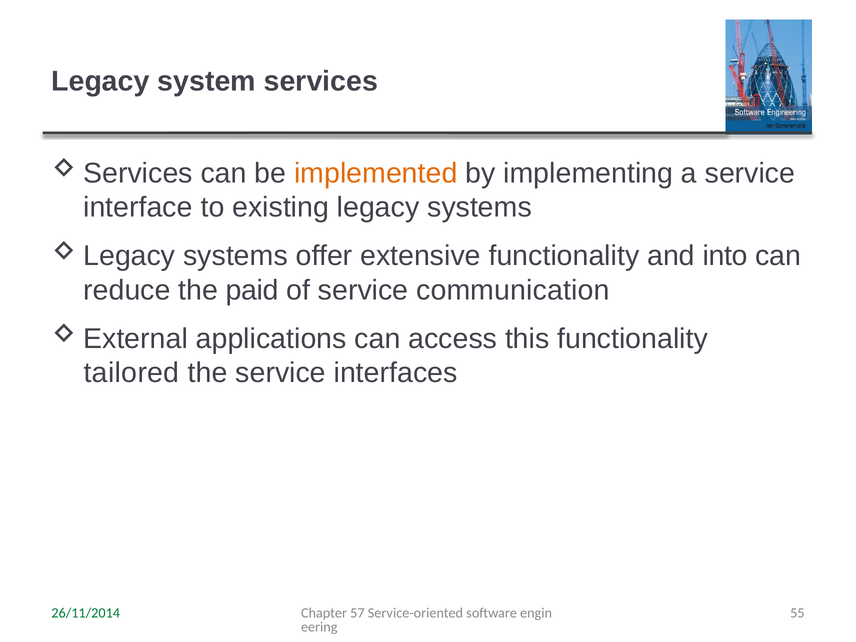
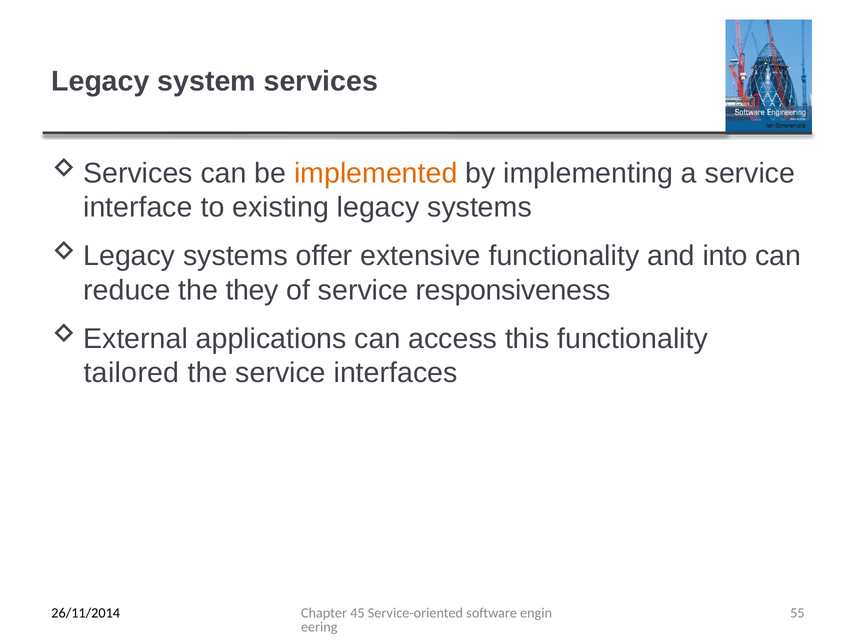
paid: paid -> they (252, 290)
communication: communication -> responsiveness (513, 290)
57: 57 -> 45 (357, 613)
26/11/2014 colour: green -> black (86, 613)
